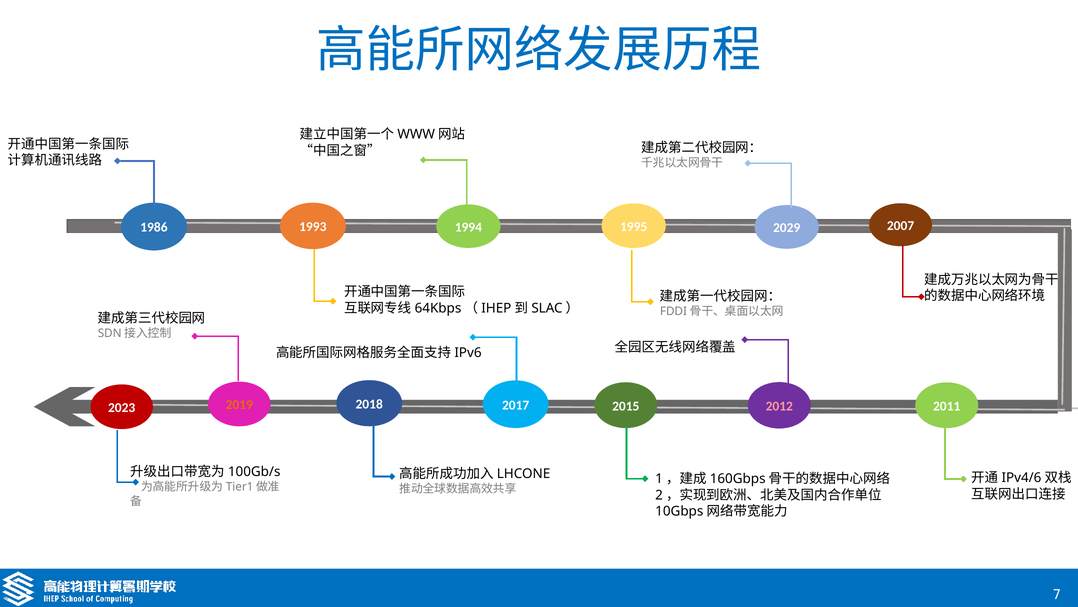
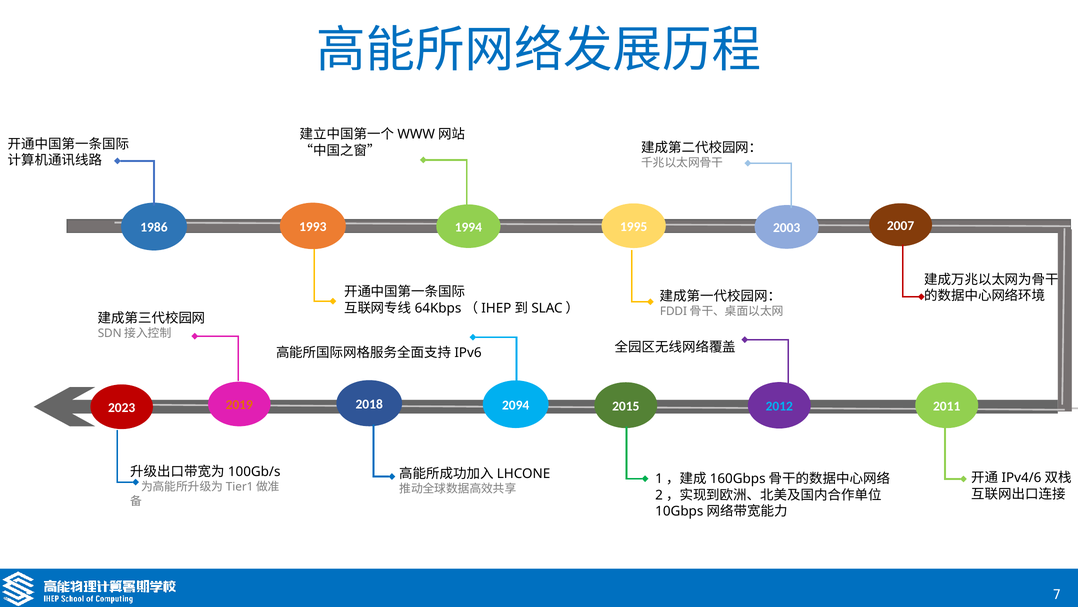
2029: 2029 -> 2003 (787, 228)
2017: 2017 -> 2094 (516, 405)
2012 colour: pink -> light blue (779, 406)
